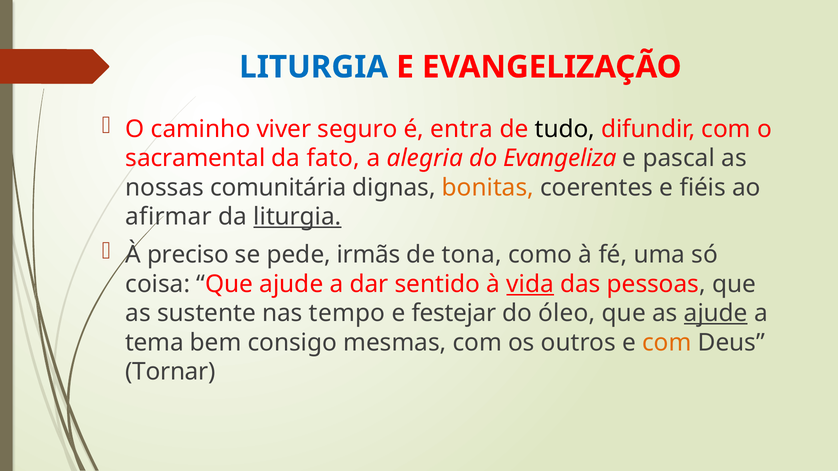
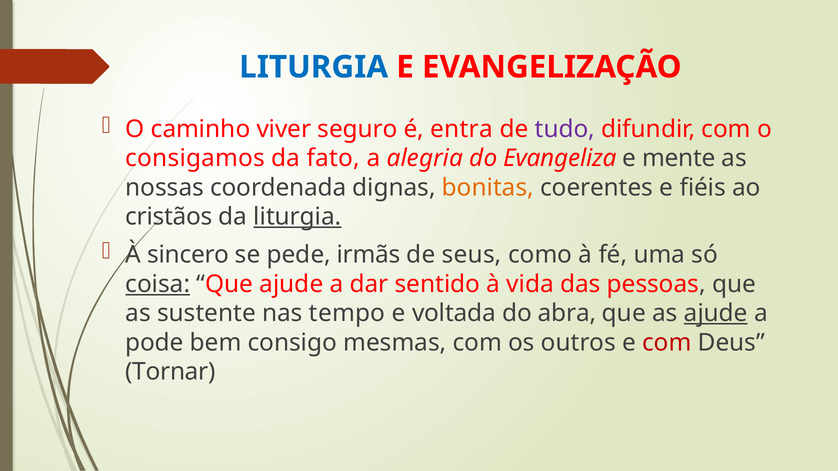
tudo colour: black -> purple (565, 129)
sacramental: sacramental -> consigamos (195, 159)
pascal: pascal -> mente (679, 159)
comunitária: comunitária -> coordenada (278, 188)
afirmar: afirmar -> cristãos (169, 217)
preciso: preciso -> sincero (188, 255)
tona: tona -> seus (472, 255)
coisa underline: none -> present (158, 284)
vida underline: present -> none (530, 284)
festejar: festejar -> voltada (454, 314)
óleo: óleo -> abra (567, 314)
tema: tema -> pode (155, 343)
com colour: orange -> red (667, 343)
